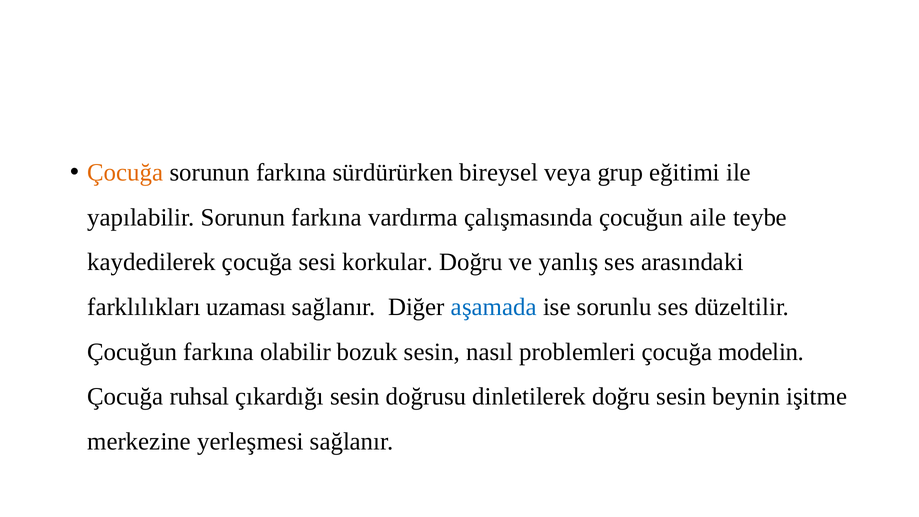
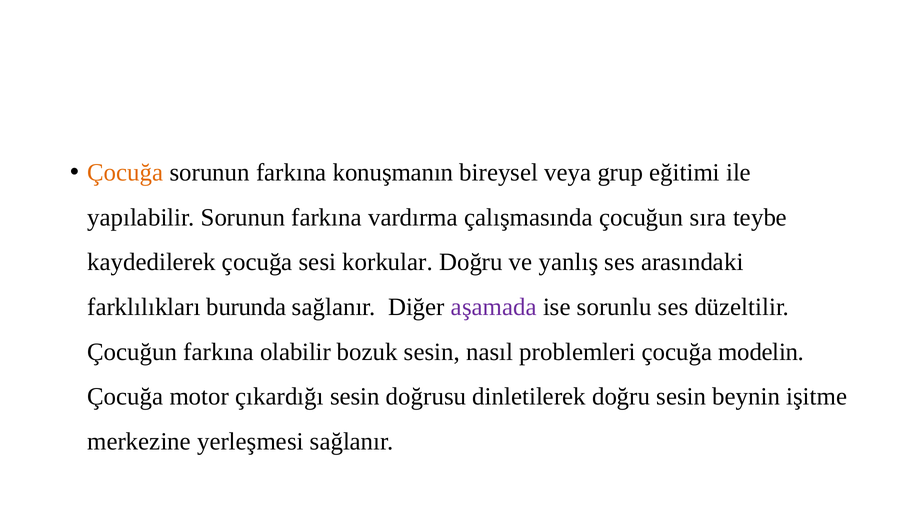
sürdürürken: sürdürürken -> konuşmanın (393, 173)
aile: aile -> sıra (708, 217)
uzaması: uzaması -> burunda (246, 307)
aşamada colour: blue -> purple (494, 307)
ruhsal: ruhsal -> motor (199, 397)
